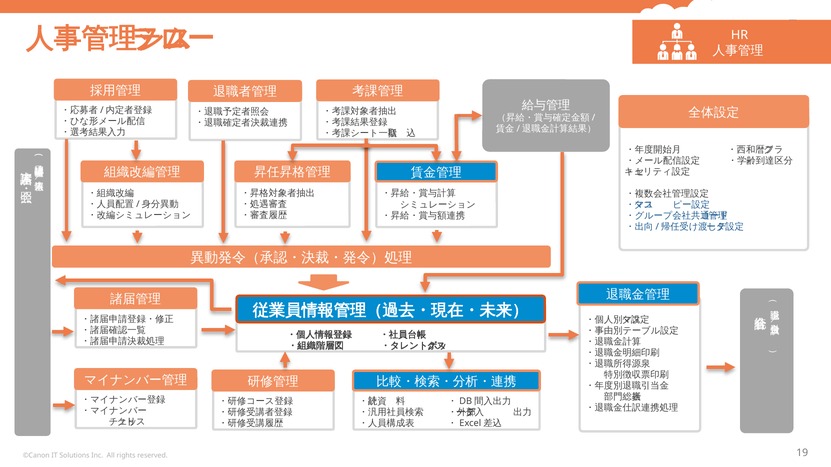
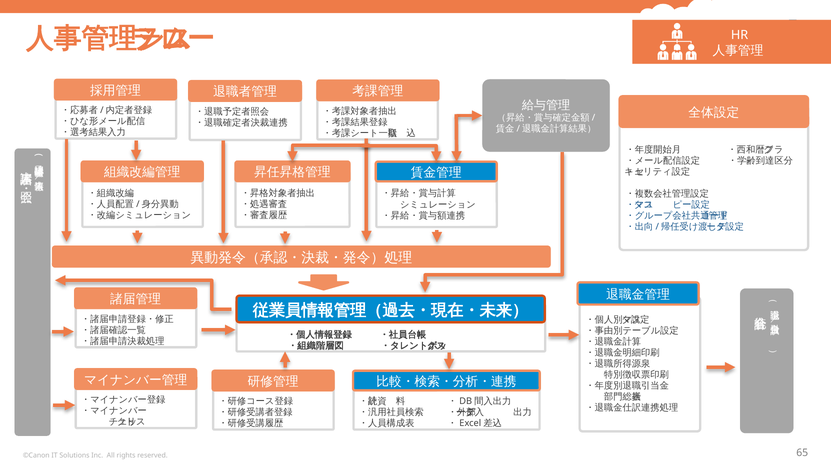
19: 19 -> 65 (802, 453)
